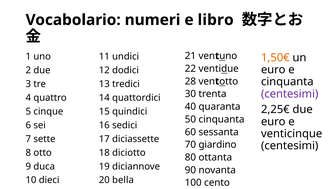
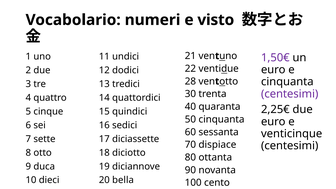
libro: libro -> visto (216, 20)
1,50€ colour: orange -> purple (275, 58)
giardino: giardino -> dispiace (217, 145)
